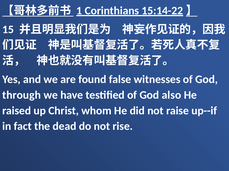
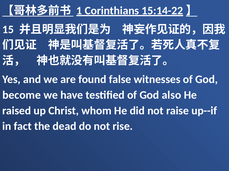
through: through -> become (22, 95)
